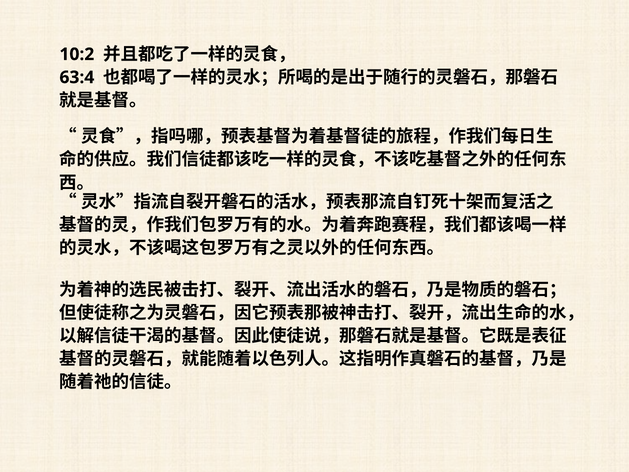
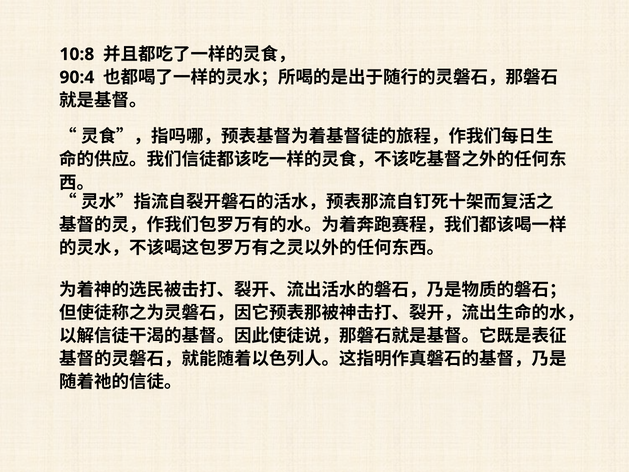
10:2: 10:2 -> 10:8 (77, 54)
63:4: 63:4 -> 90:4 (77, 77)
